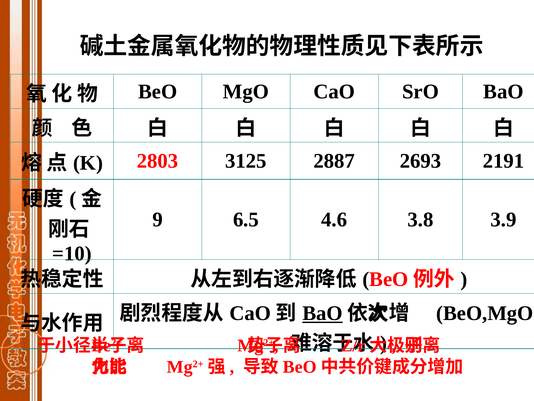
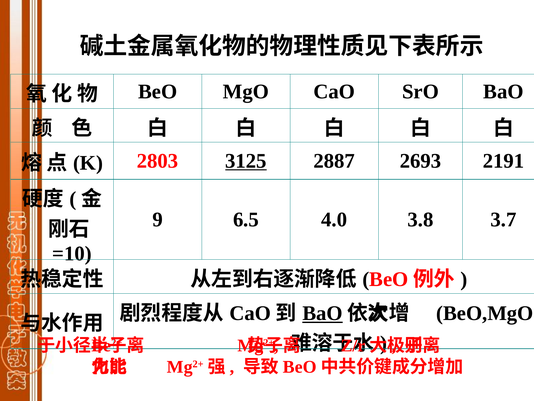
3125 underline: none -> present (246, 161)
4.6: 4.6 -> 4.0 (334, 219)
3.9: 3.9 -> 3.7 (503, 219)
